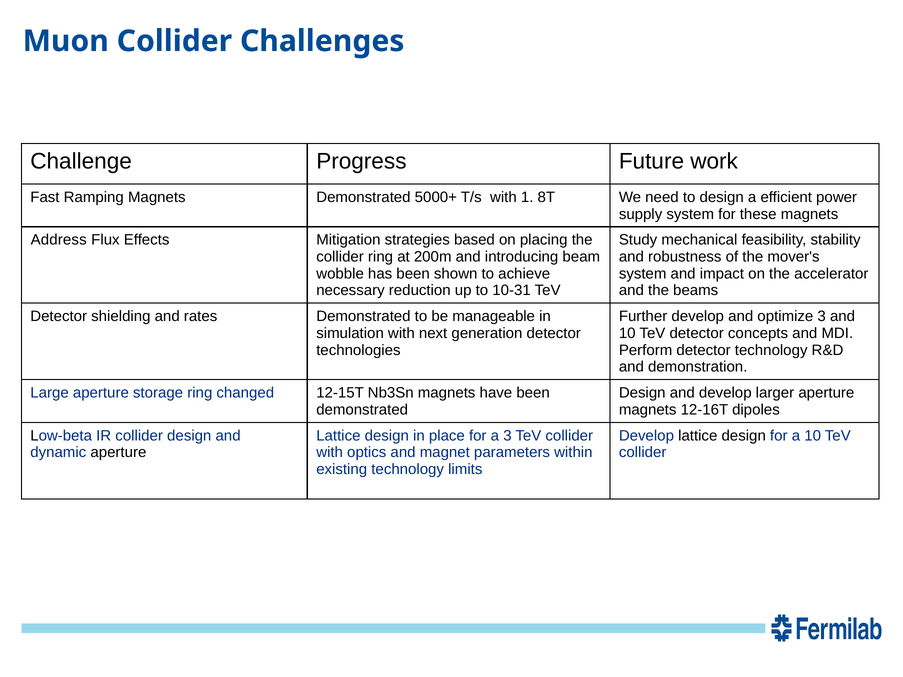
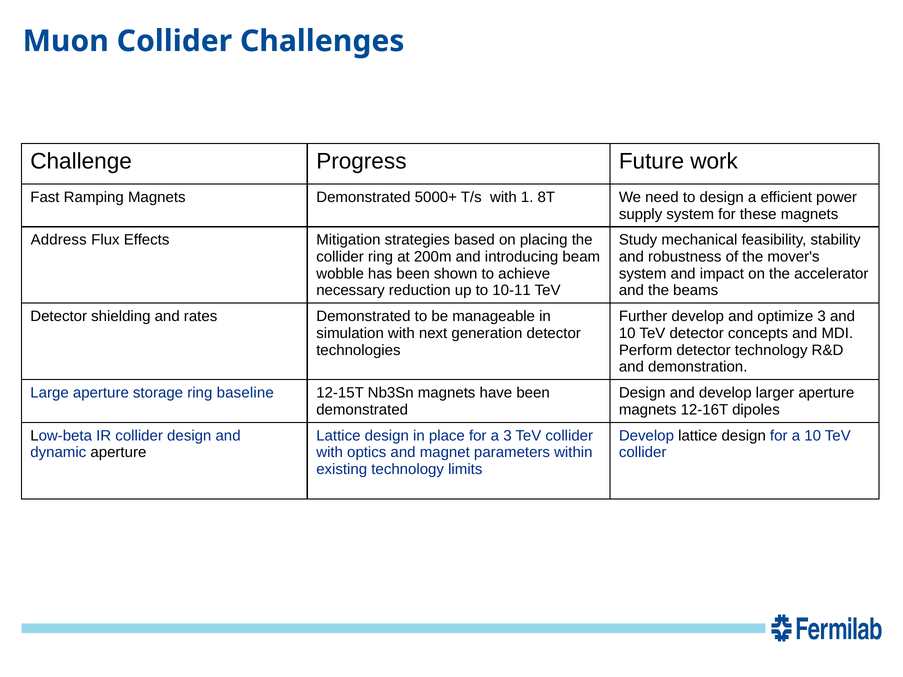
10-31: 10-31 -> 10-11 (512, 291)
changed: changed -> baseline (245, 393)
